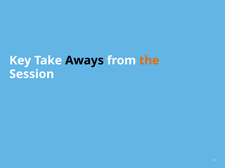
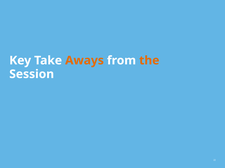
Aways colour: black -> orange (84, 61)
